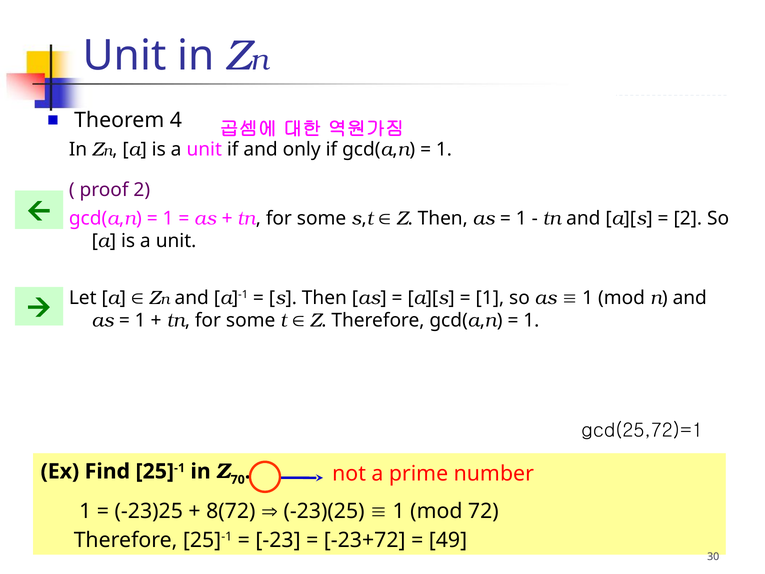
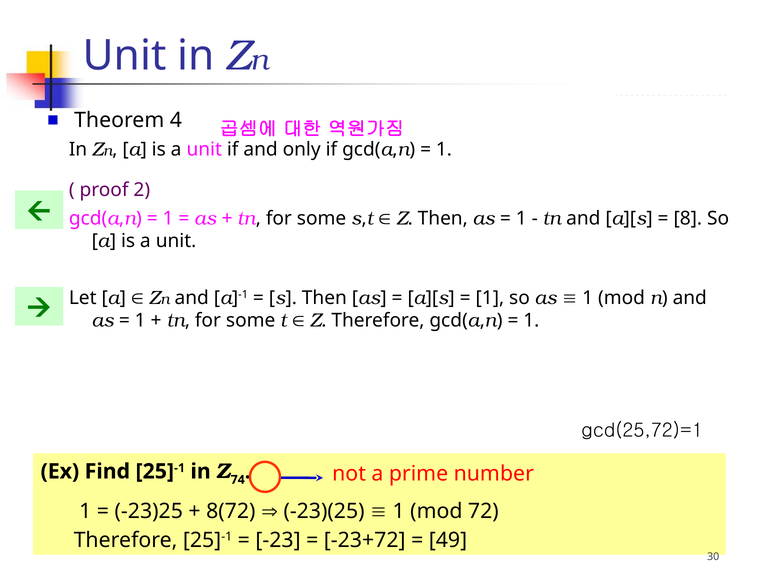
2: 2 -> 8 (688, 218)
70: 70 -> 74 (238, 479)
